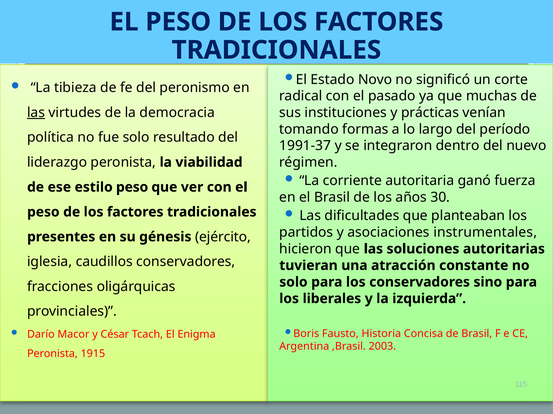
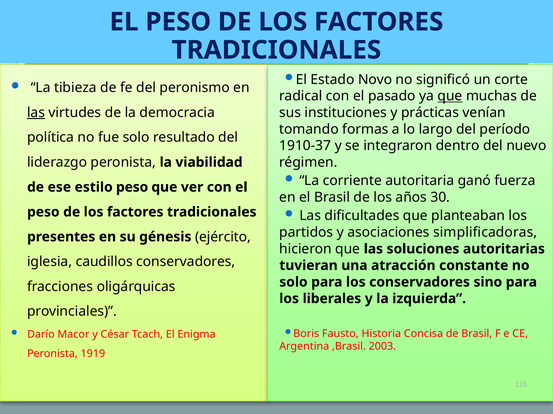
que underline: none -> present (450, 96)
1991-37: 1991-37 -> 1910-37 (305, 146)
instrumentales: instrumentales -> simplificadoras (485, 233)
1915: 1915 -> 1919 (93, 354)
